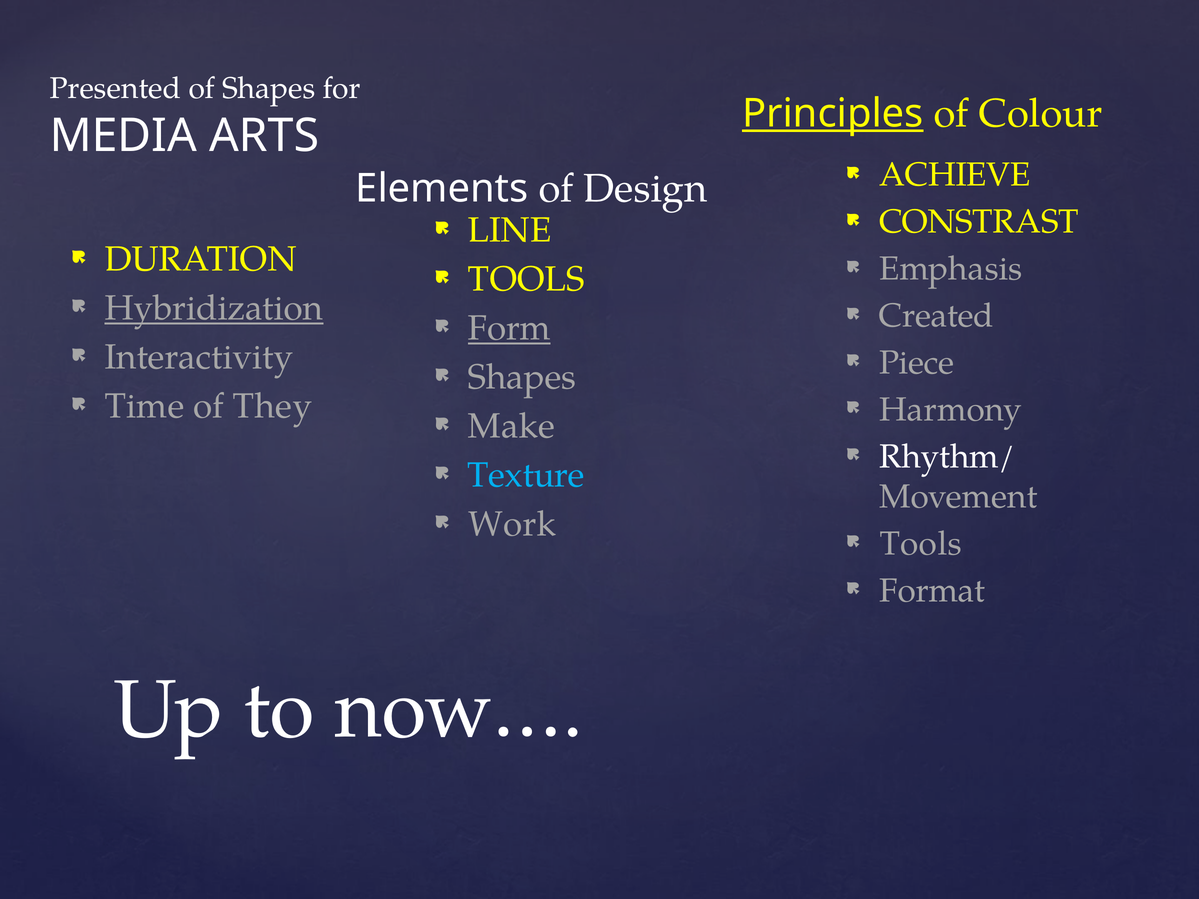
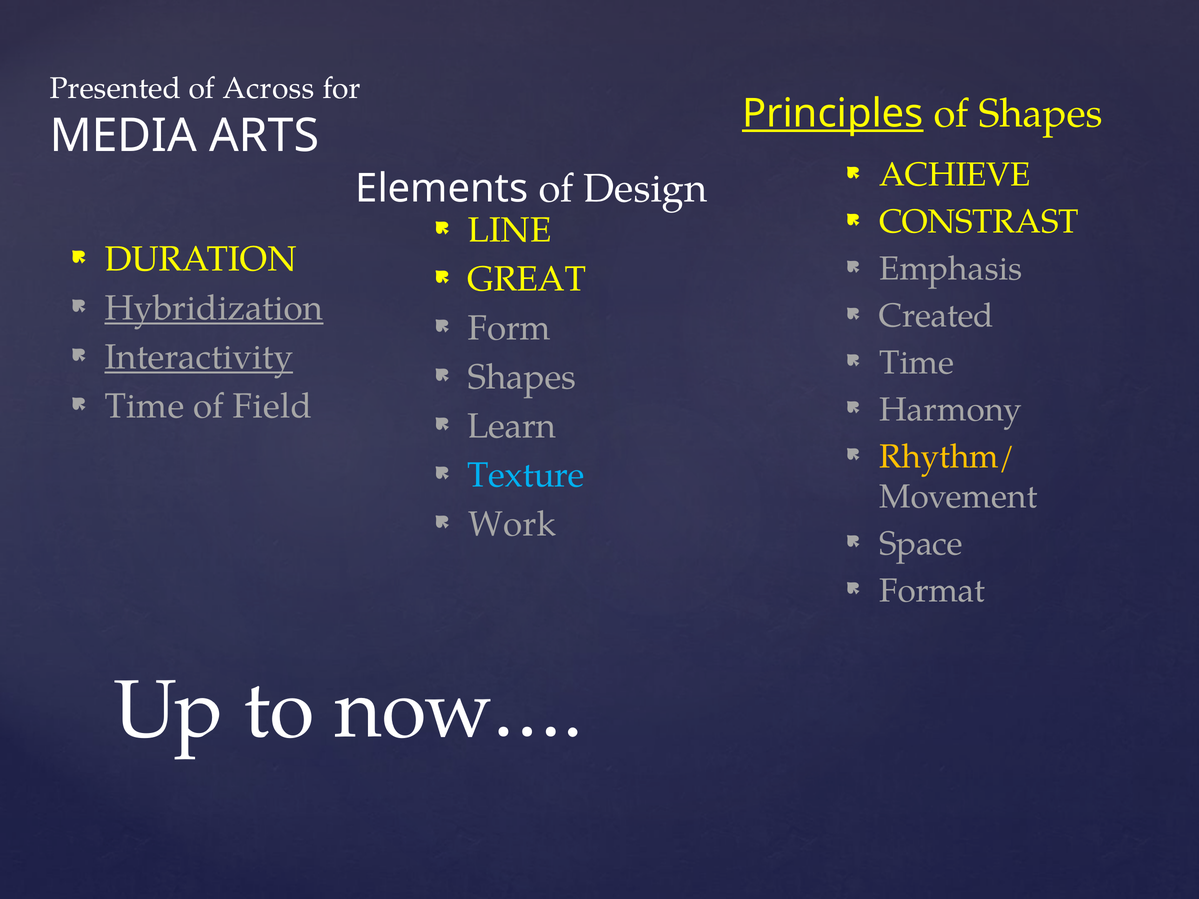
of Shapes: Shapes -> Across (269, 89)
of Colour: Colour -> Shapes (1041, 114)
TOOLS: TOOLS -> GREAT (527, 279)
Form underline: present -> none (509, 328)
Interactivity underline: none -> present (199, 357)
Piece: Piece -> Time (917, 363)
They: They -> Field (273, 406)
Make: Make -> Learn (512, 426)
Rhythm/ colour: white -> yellow (947, 457)
Tools: Tools -> Space (921, 544)
